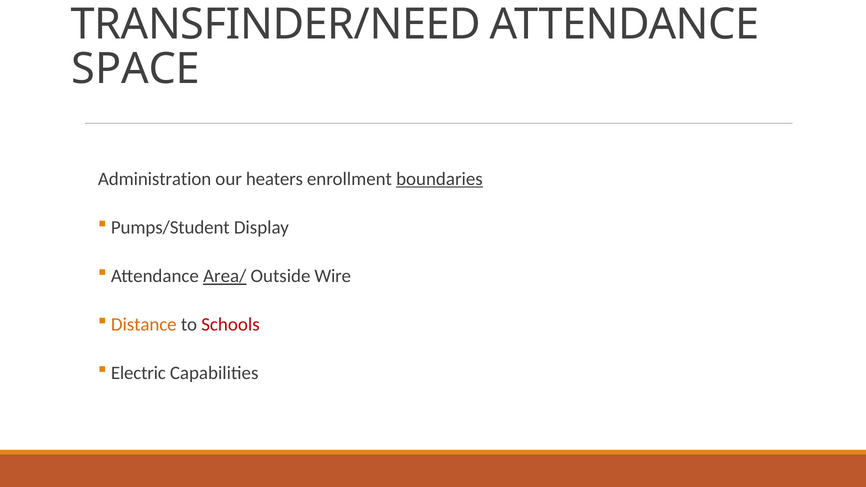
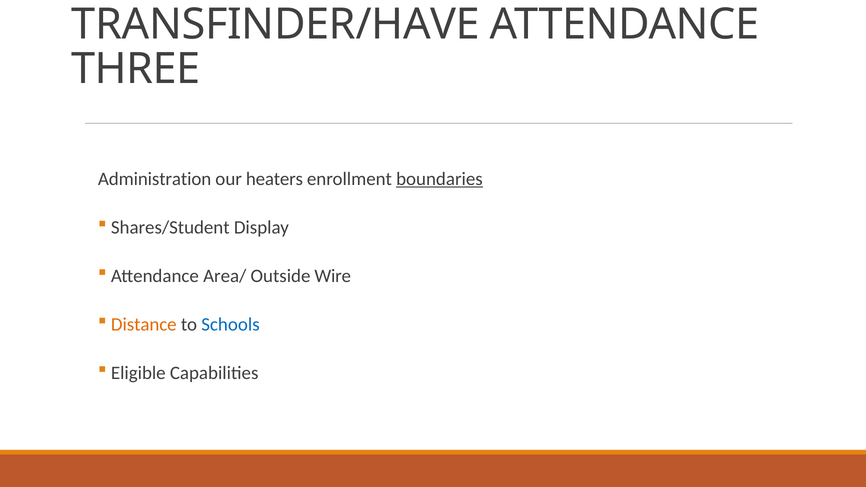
TRANSFINDER/NEED: TRANSFINDER/NEED -> TRANSFINDER/HAVE (276, 25)
SPACE: SPACE -> THREE (136, 69)
Pumps/Student: Pumps/Student -> Shares/Student (170, 228)
Area/ underline: present -> none (225, 276)
Schools colour: red -> blue (230, 325)
Electric: Electric -> Eligible (138, 373)
